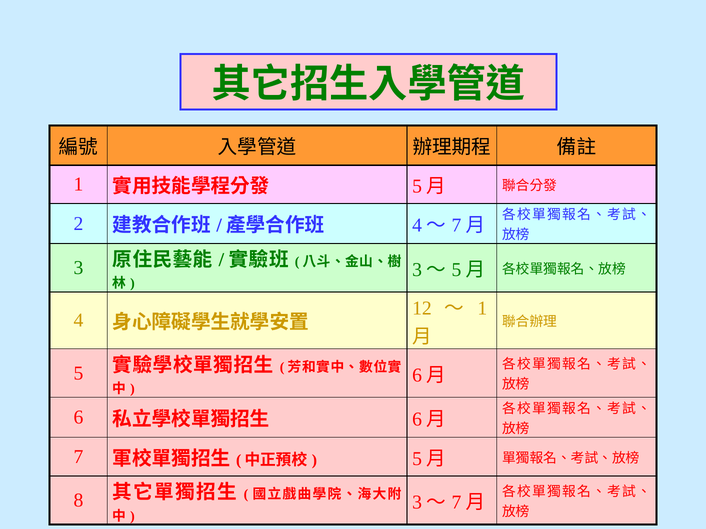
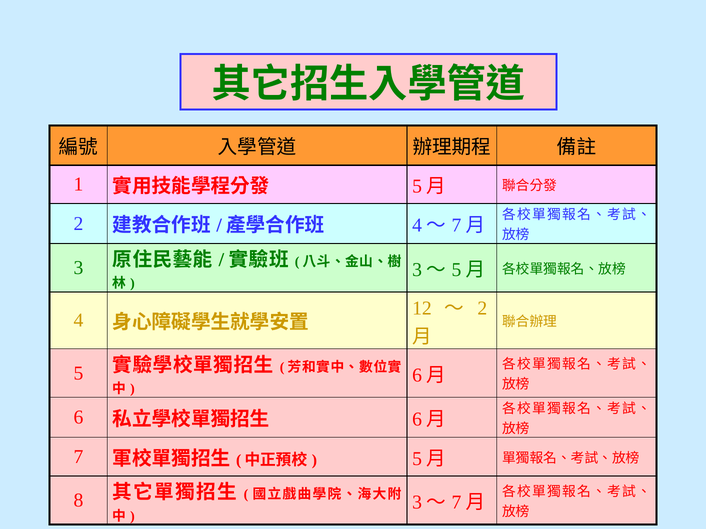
1: 1 -> 2 (482, 308)
